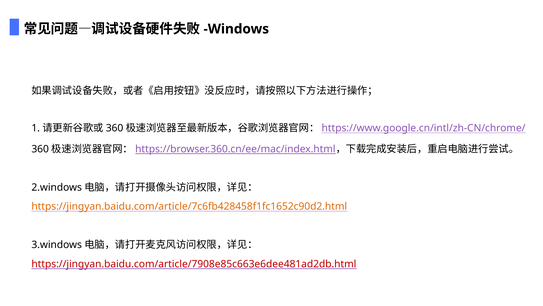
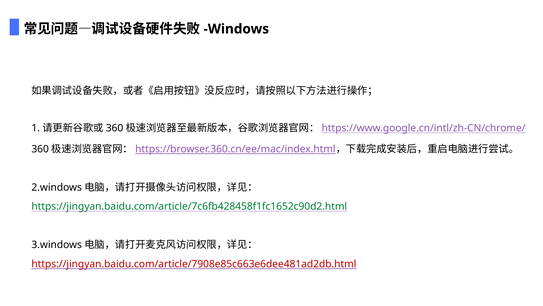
https://jingyan.baidu.com/article/7c6fb428458f1fc1652c90d2.html colour: orange -> green (189, 206)
